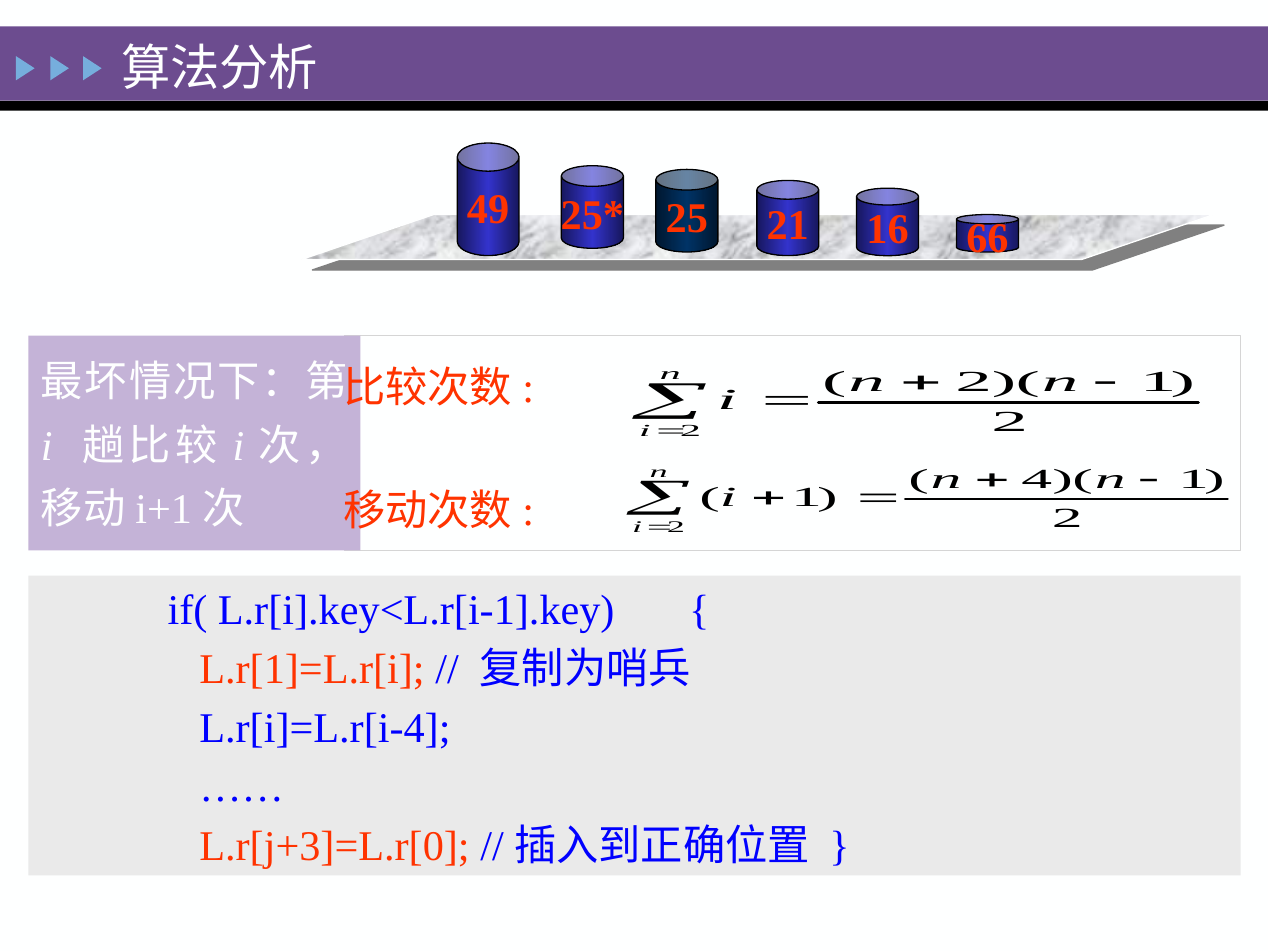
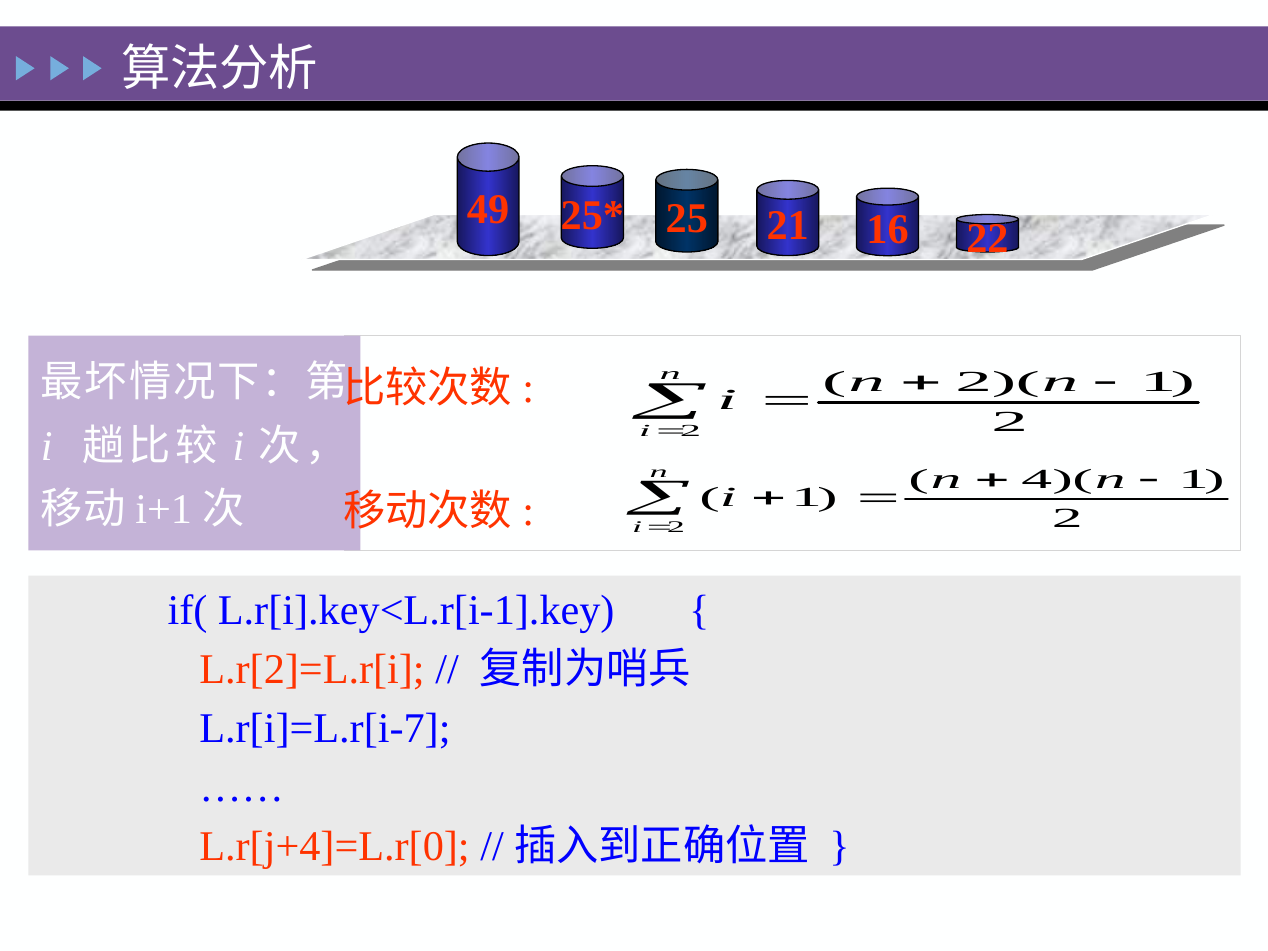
66: 66 -> 22 (987, 239)
L.r[1]=L.r[i: L.r[1]=L.r[i -> L.r[2]=L.r[i (312, 669)
L.r[i]=L.r[i-4: L.r[i]=L.r[i-4 -> L.r[i]=L.r[i-7 (325, 728)
L.r[j+3]=L.r[0: L.r[j+3]=L.r[0 -> L.r[j+4]=L.r[0 (335, 847)
